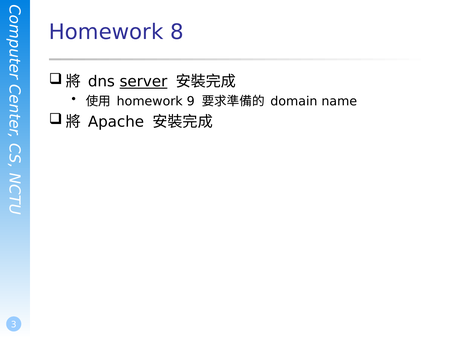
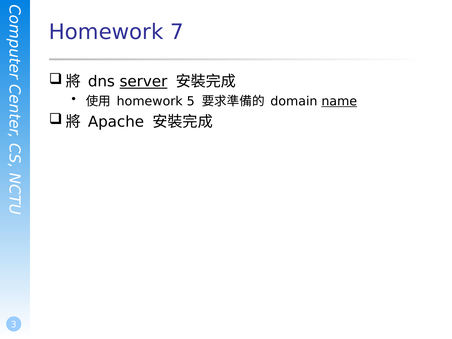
8: 8 -> 7 (177, 32)
9: 9 -> 5 (191, 101)
name underline: none -> present (339, 101)
